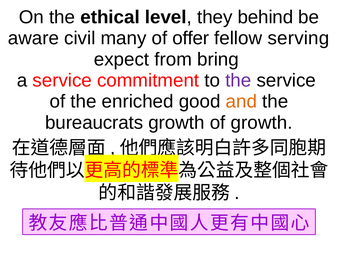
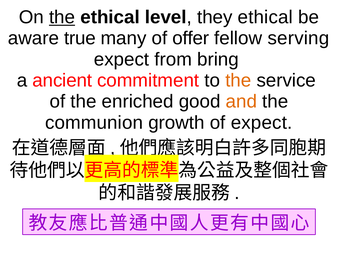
the underline: none -> present (62, 17)
they behind: behind -> ethical (265, 17)
civil: civil -> true (80, 38)
a service: service -> ancient (62, 81)
the colour: purple -> orange (238, 81)
bureaucrats: bureaucrats -> communion (94, 123)
of growth: growth -> expect (262, 123)
